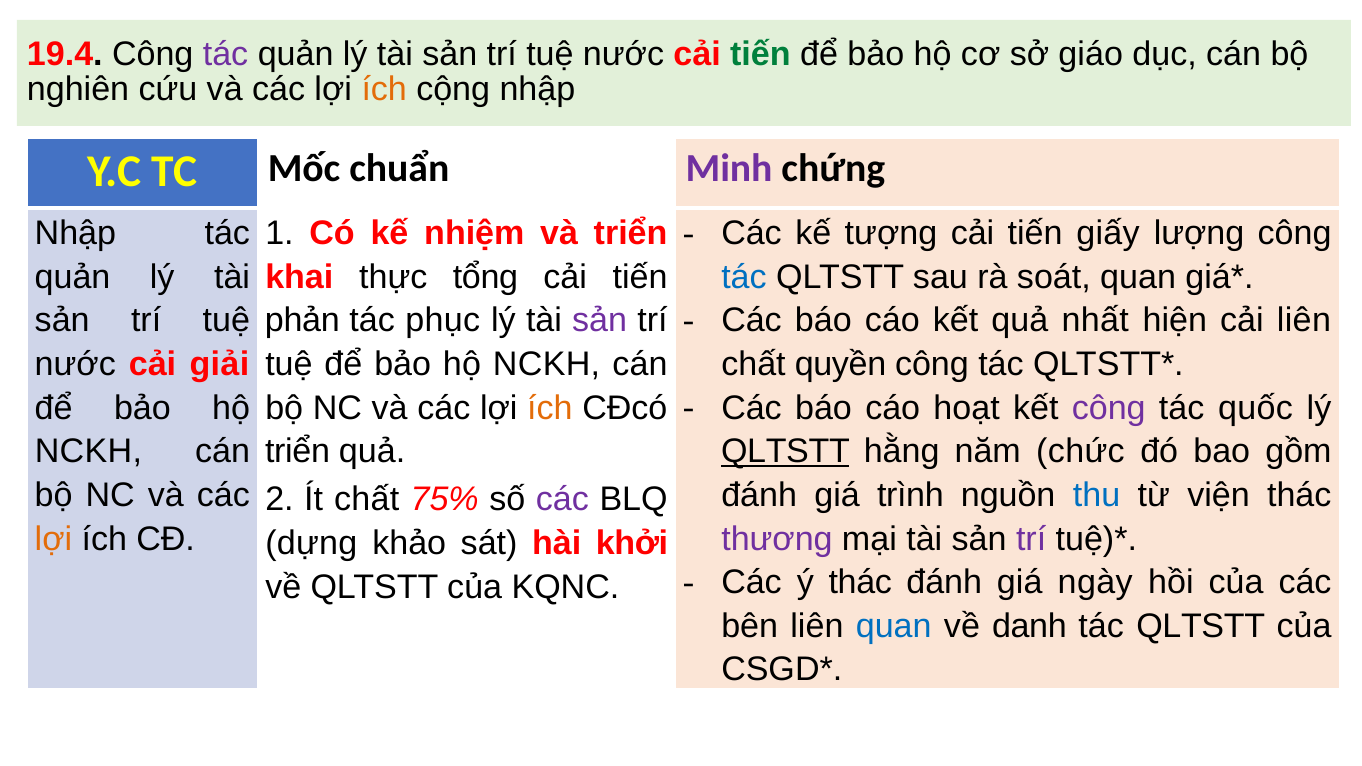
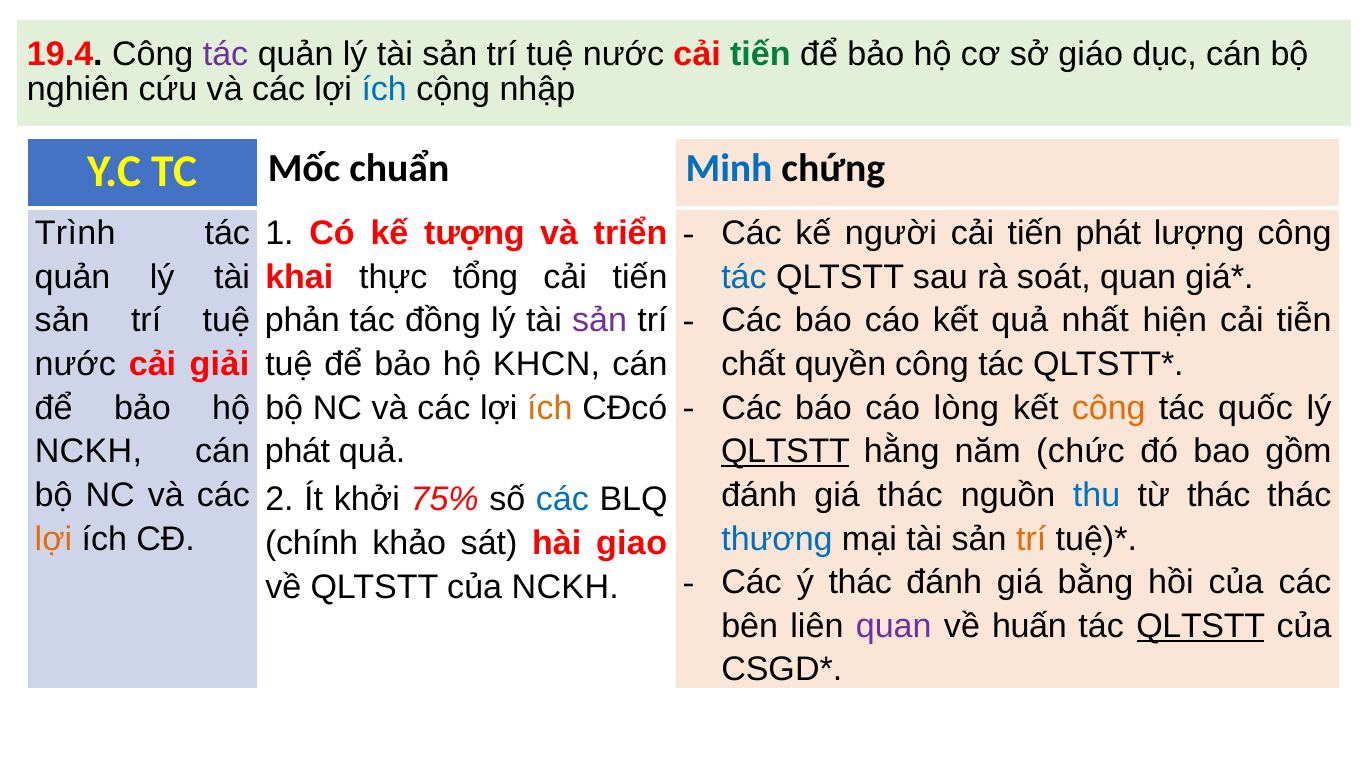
ích colour: orange -> blue (384, 89)
Minh colour: purple -> blue (729, 168)
tượng: tượng -> người (891, 234)
tiến giấy: giấy -> phát (1108, 234)
Nhập: Nhập -> Trình (75, 234)
nhiệm: nhiệm -> tượng (474, 234)
cải liên: liên -> tiễn (1304, 321)
phục: phục -> đồng (443, 321)
NCKH: NCKH -> KHCN (547, 364)
hoạt: hoạt -> lòng (966, 408)
công colour: purple -> orange (1109, 408)
triển: triển -> phát (298, 452)
giá trình: trình -> thác (910, 495)
từ viện: viện -> thác (1219, 495)
Ít chất: chất -> khởi (367, 500)
các colour: purple -> blue (562, 500)
thương colour: purple -> blue (777, 539)
trí colour: purple -> orange (1031, 539)
dựng: dựng -> chính (312, 543)
khởi: khởi -> giao (632, 543)
ngày: ngày -> bằng (1095, 583)
của KQNC: KQNC -> NCKH (565, 587)
quan colour: blue -> purple (894, 626)
danh: danh -> huấn (1029, 626)
QLTSTT underline: none -> present (1201, 626)
